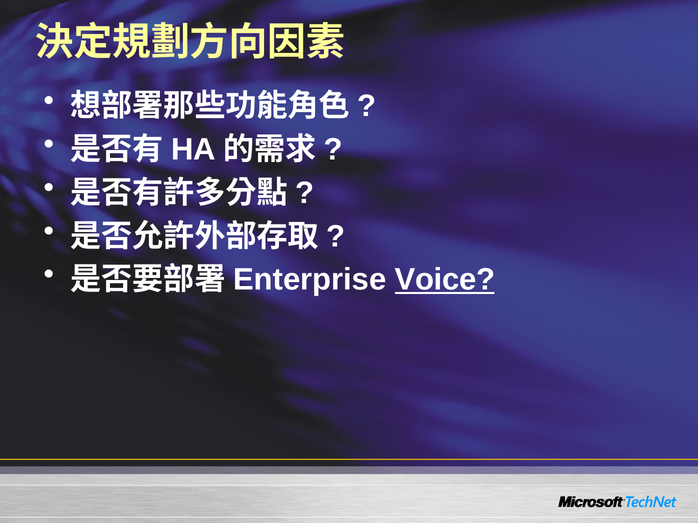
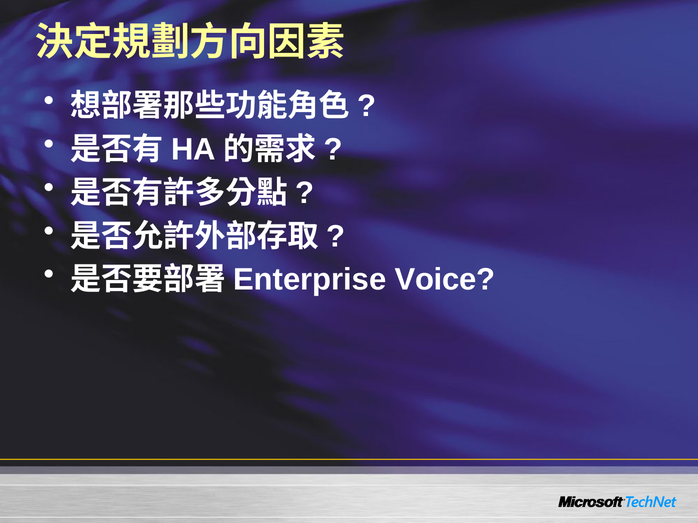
Voice underline: present -> none (445, 280)
